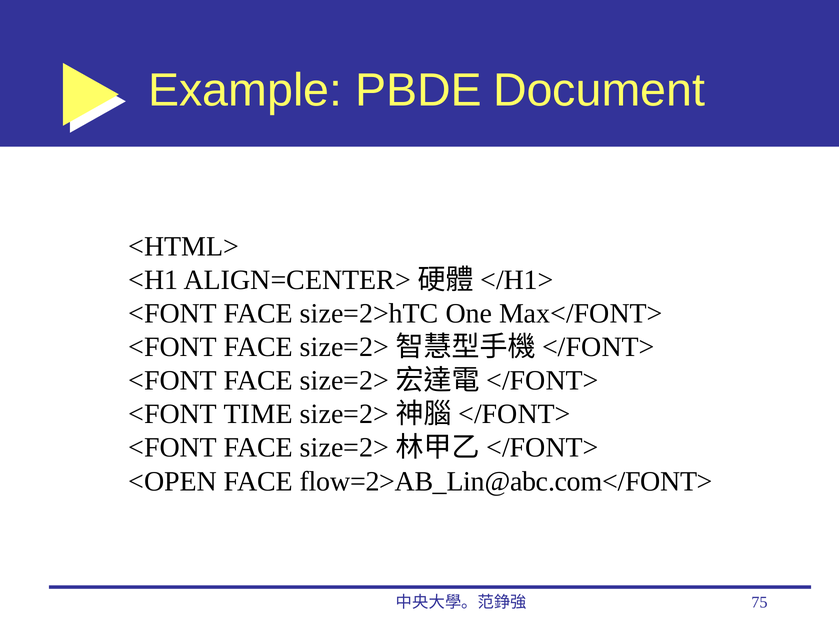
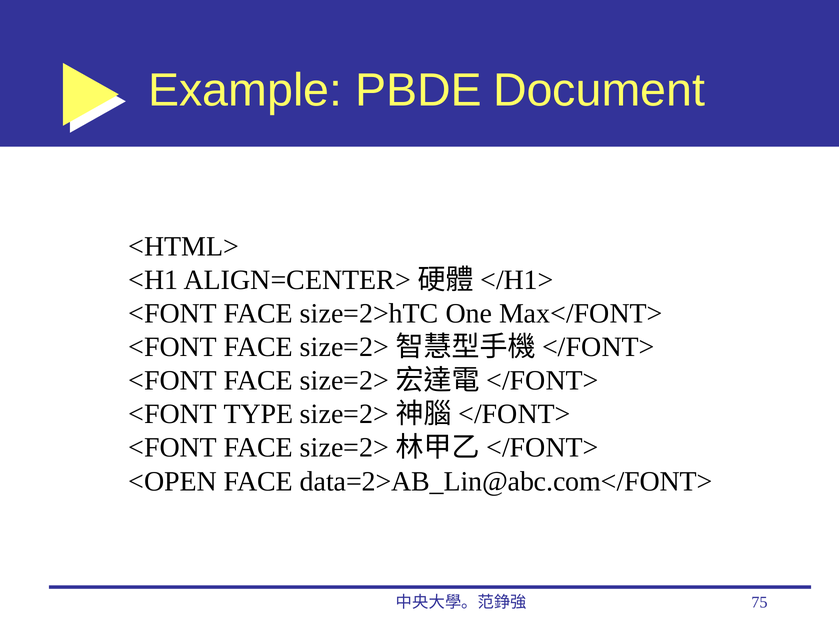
TIME: TIME -> TYPE (258, 414)
flow=2>AB_Lin@abc.com</FONT>: flow=2>AB_Lin@abc.com</FONT> -> data=2>AB_Lin@abc.com</FONT> (506, 481)
